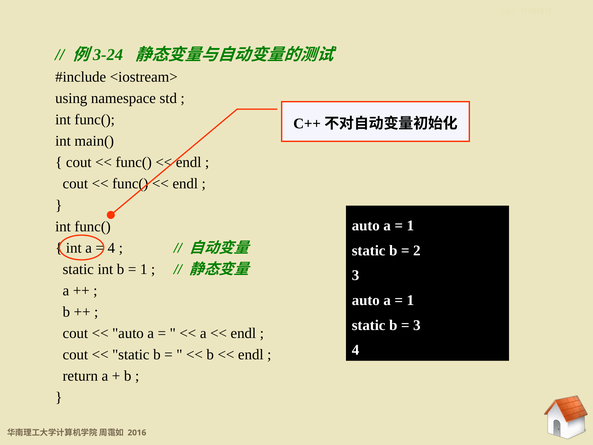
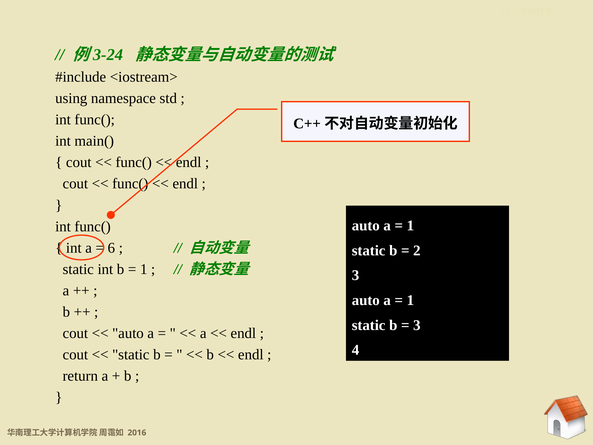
4: 4 -> 6 (111, 248)
